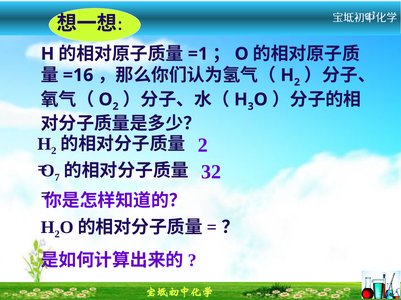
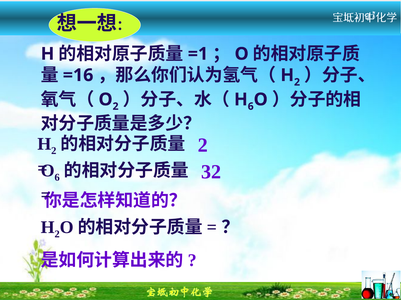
3: 3 -> 6 (251, 107)
7: 7 -> 6 (57, 178)
